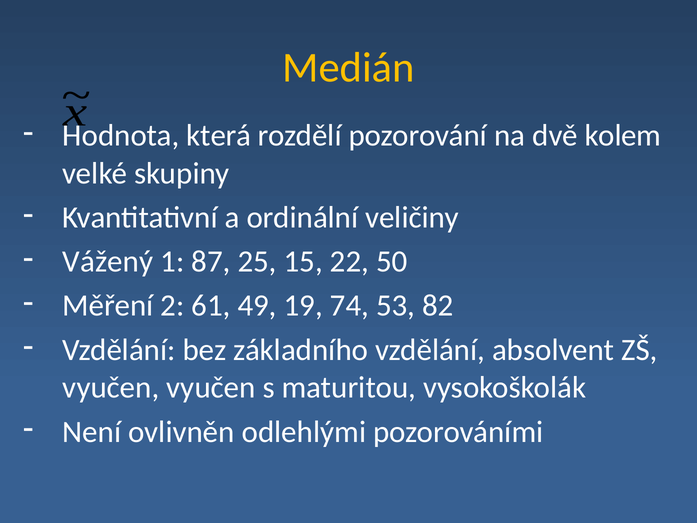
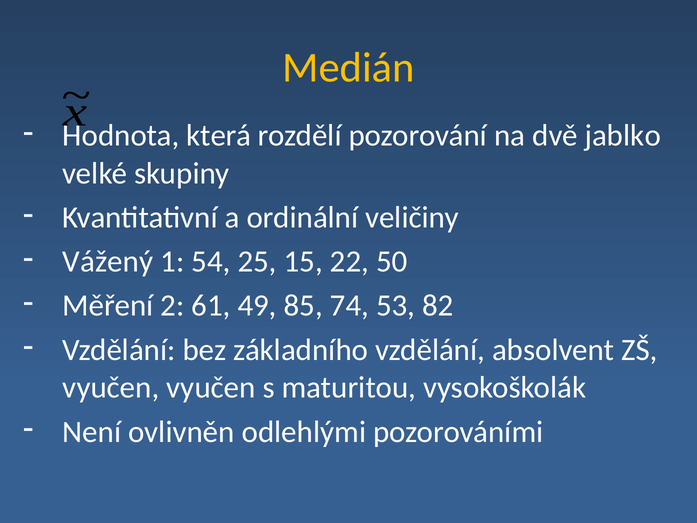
kolem: kolem -> jablko (623, 136)
87: 87 -> 54 (211, 262)
19: 19 -> 85 (303, 306)
